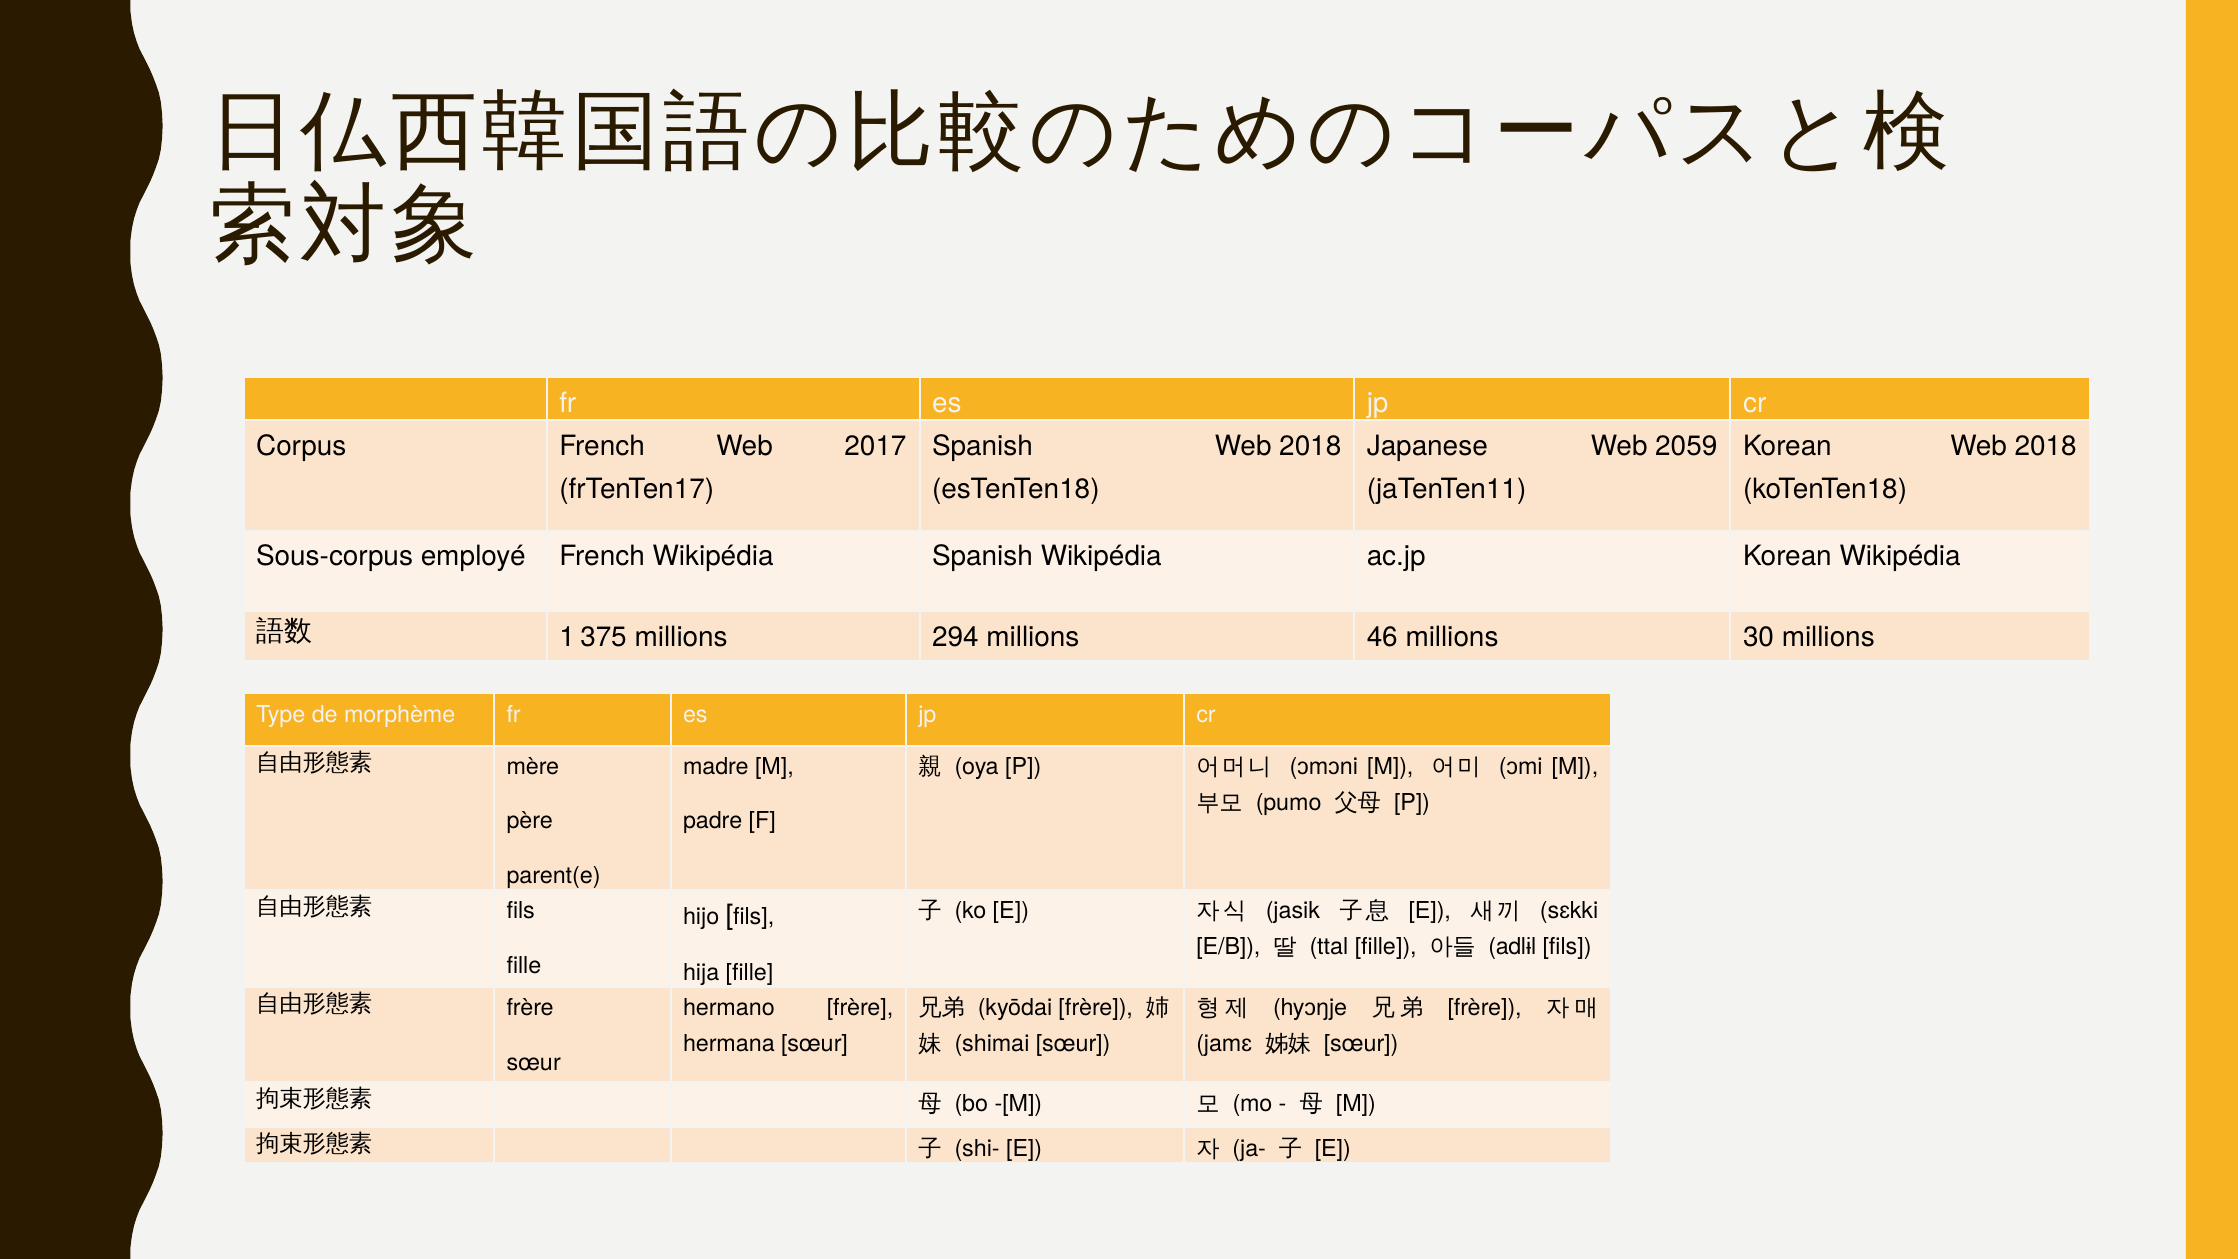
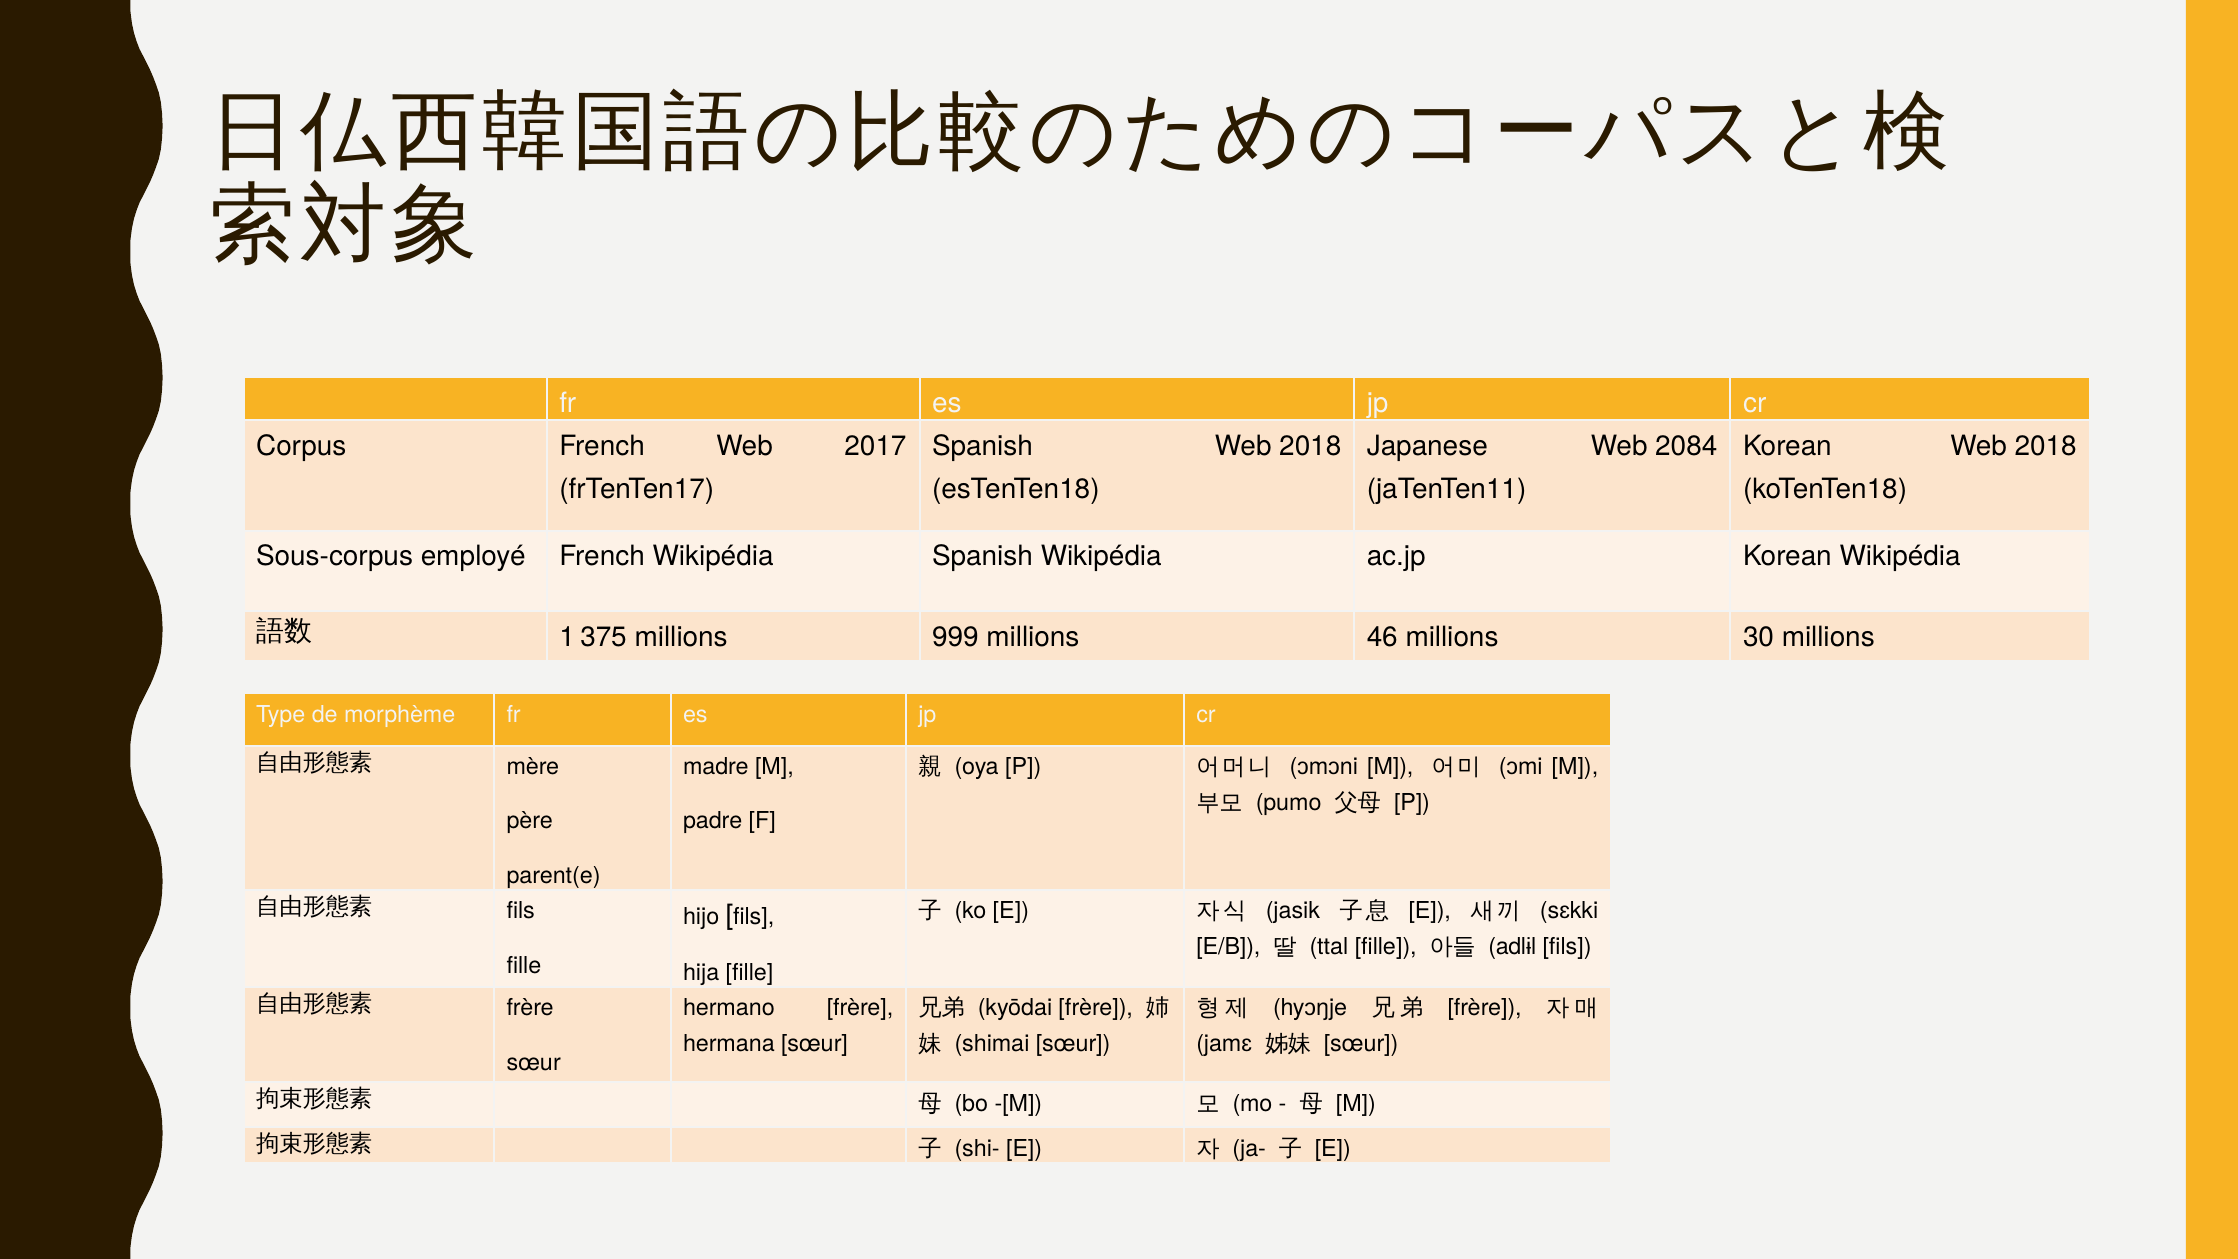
2059: 2059 -> 2084 (1686, 446)
294: 294 -> 999 (955, 637)
